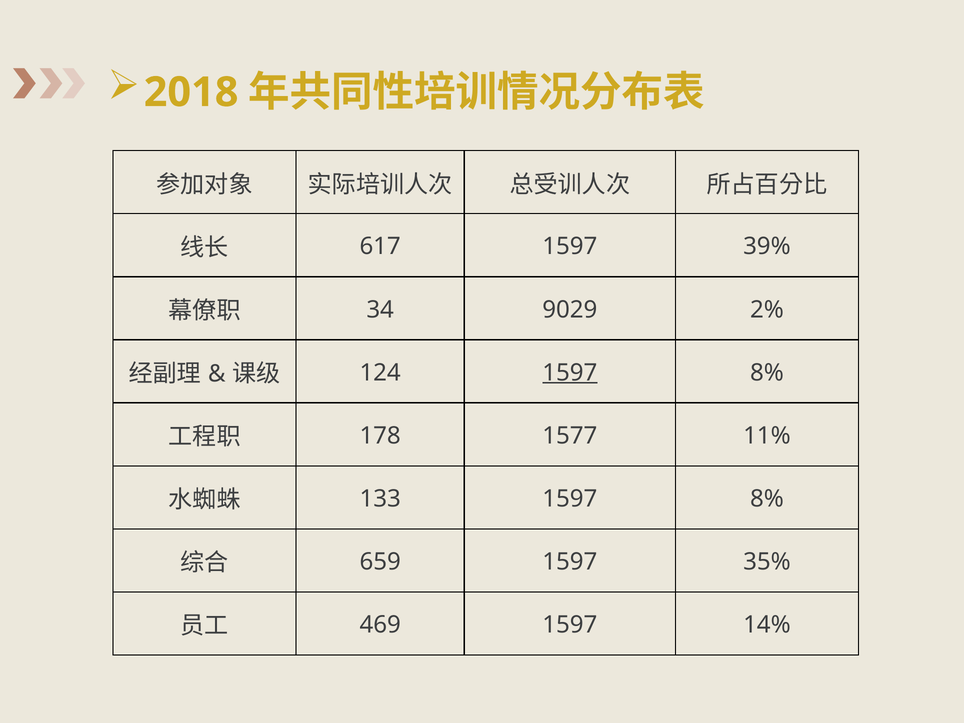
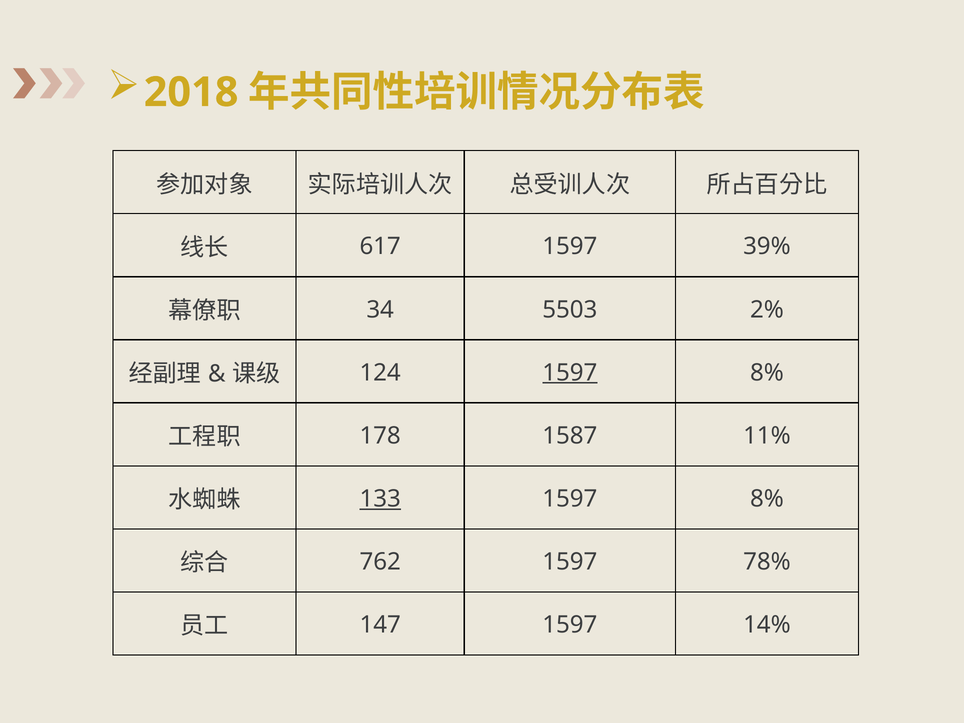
9029: 9029 -> 5503 (570, 310)
1577: 1577 -> 1587 (570, 436)
133 underline: none -> present (380, 499)
659: 659 -> 762 (380, 562)
35%: 35% -> 78% (767, 562)
469: 469 -> 147 (380, 625)
